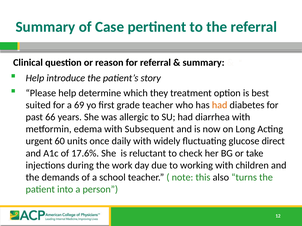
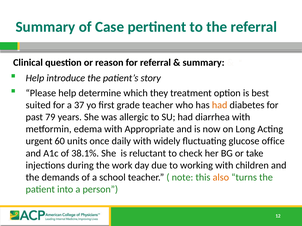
69: 69 -> 37 (79, 105)
66: 66 -> 79 (50, 117)
Subsequent: Subsequent -> Appropriate (149, 129)
direct: direct -> office (273, 141)
17.6%: 17.6% -> 38.1% (85, 154)
also colour: black -> orange (221, 178)
